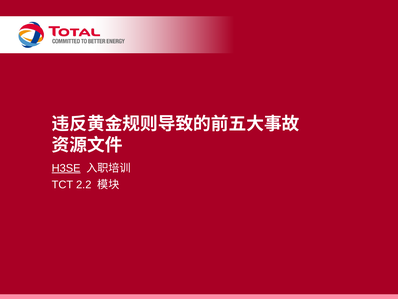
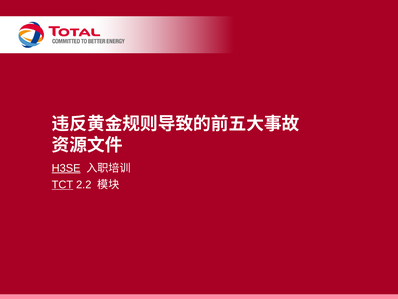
TCT underline: none -> present (62, 184)
